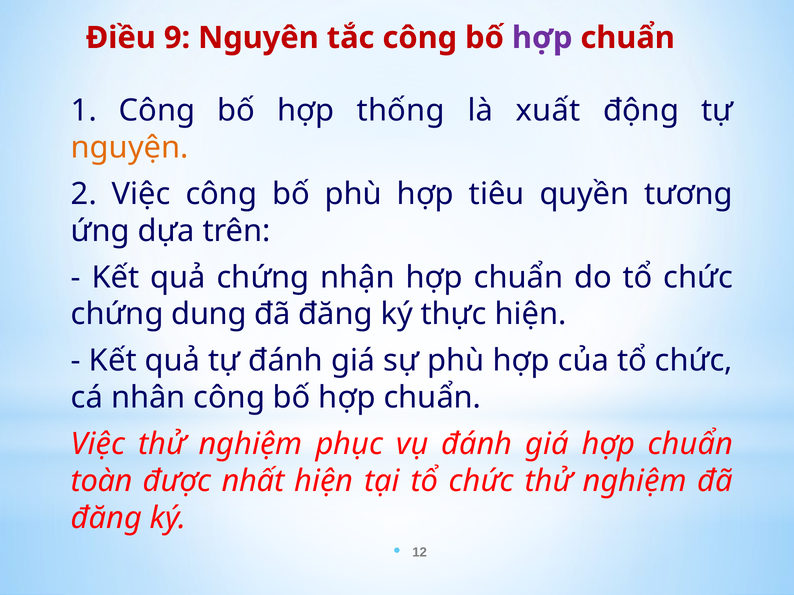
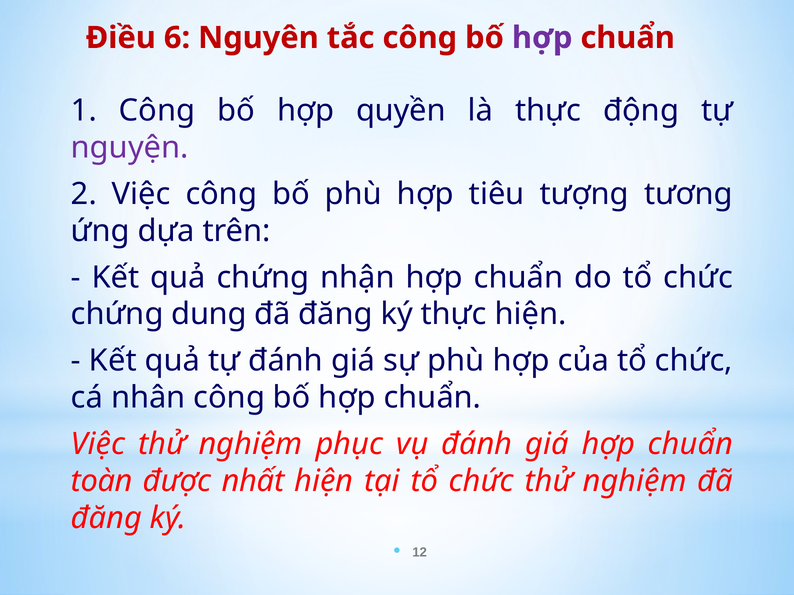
9: 9 -> 6 (177, 38)
thống: thống -> quyền (401, 111)
là xuất: xuất -> thực (548, 111)
nguyện colour: orange -> purple (130, 148)
quyền: quyền -> tượng (584, 194)
